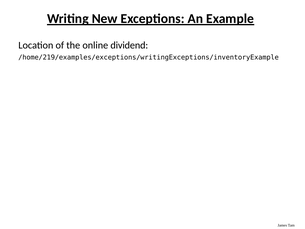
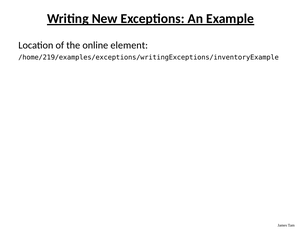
dividend: dividend -> element (129, 45)
